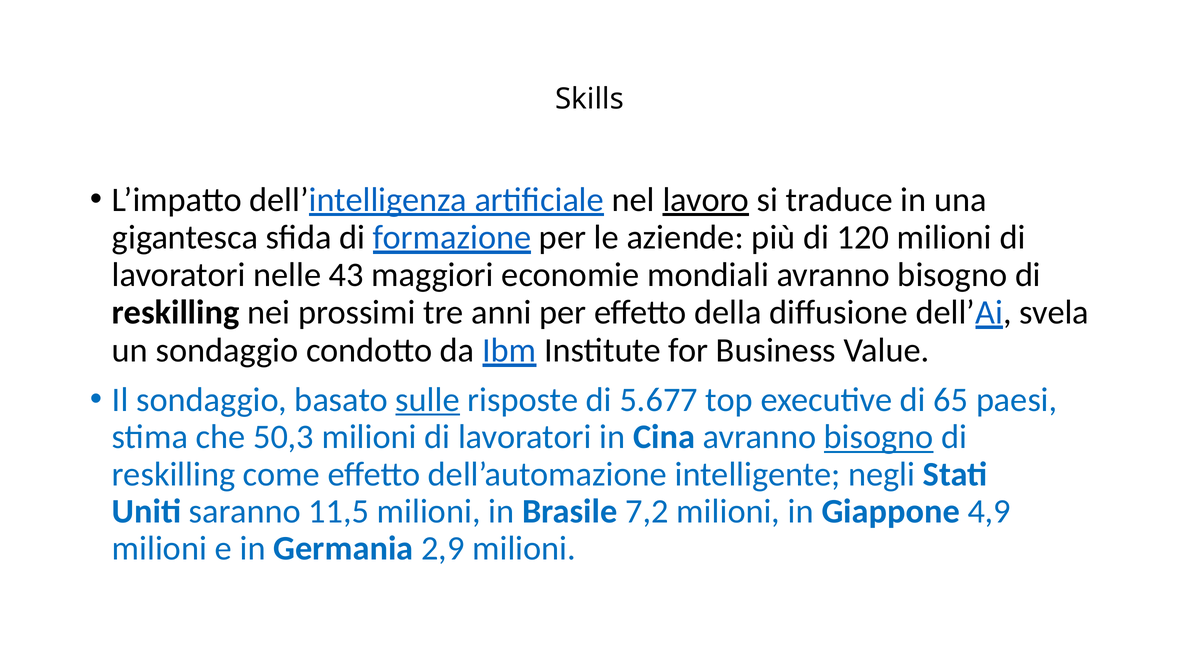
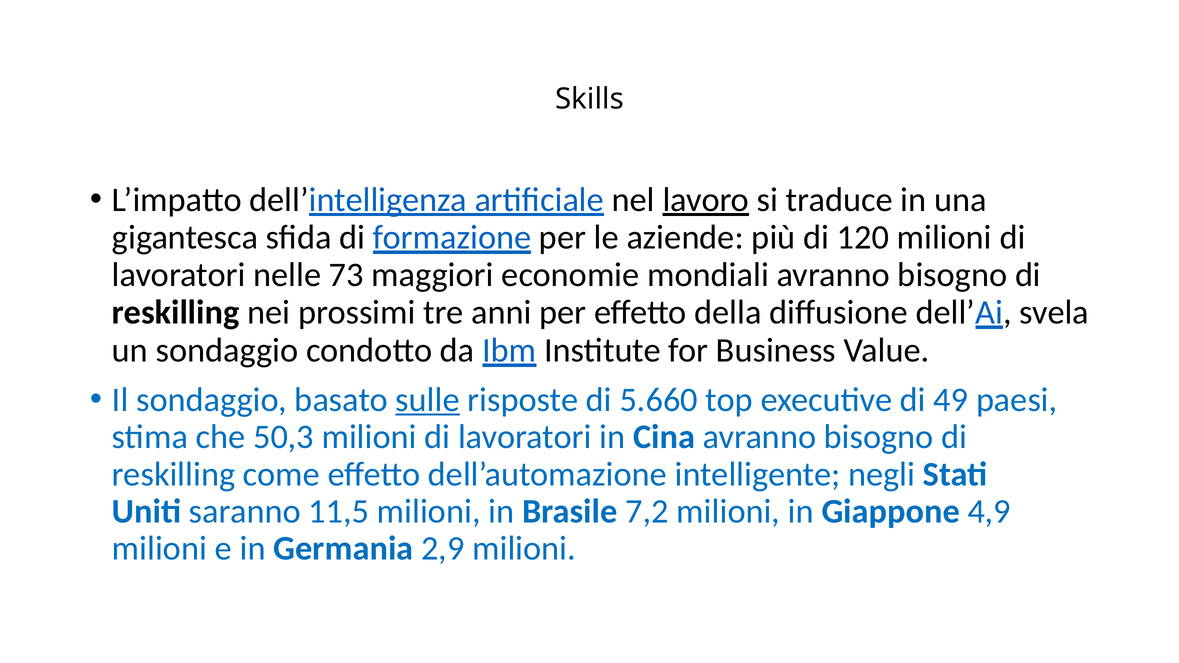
43: 43 -> 73 (346, 275)
5.677: 5.677 -> 5.660 (659, 400)
65: 65 -> 49 (951, 400)
bisogno underline: present -> none (879, 437)
